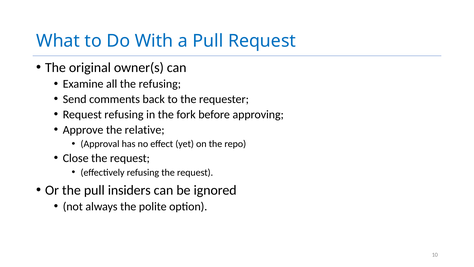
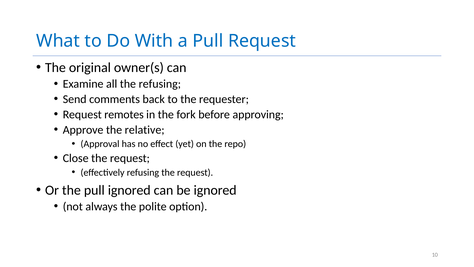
Request refusing: refusing -> remotes (124, 114)
pull insiders: insiders -> ignored (129, 190)
